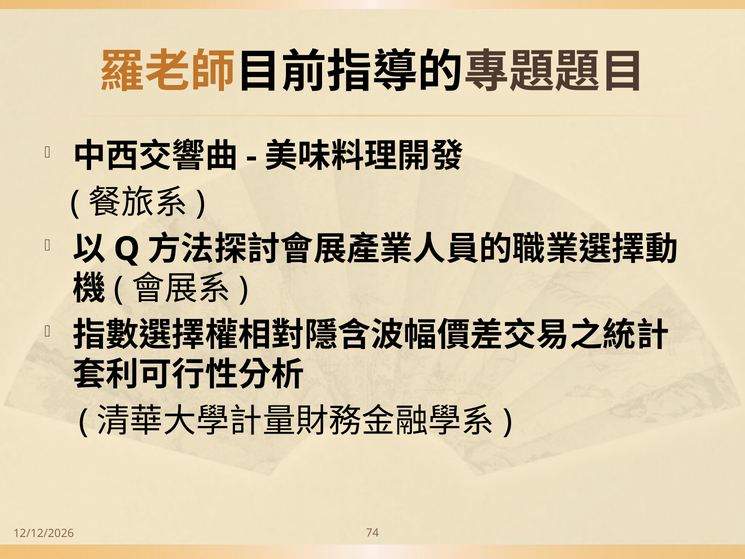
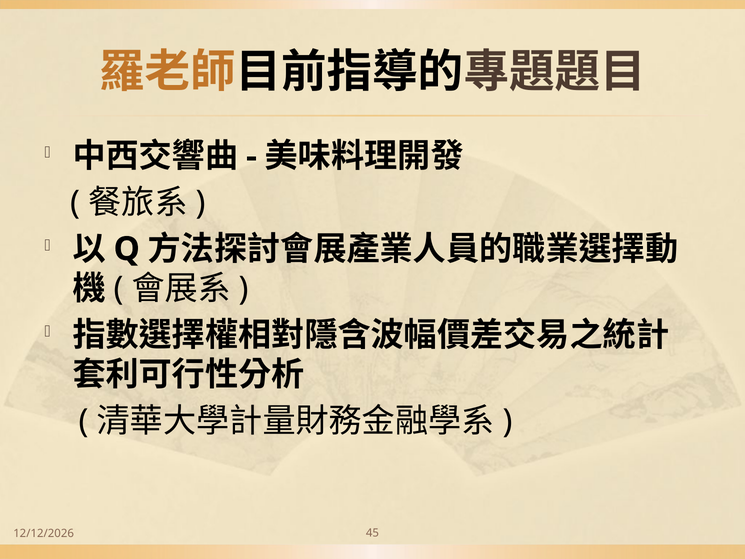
74: 74 -> 45 (372, 533)
